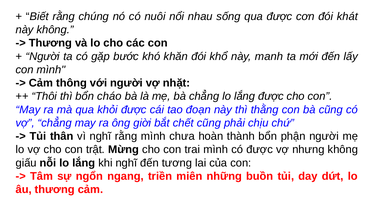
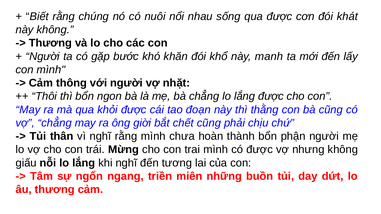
cháo: cháo -> ngon (109, 96)
trật: trật -> trái (95, 150)
